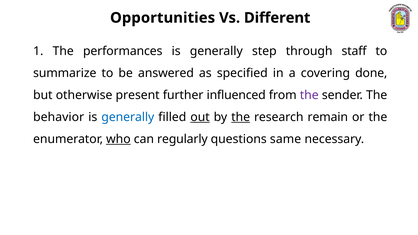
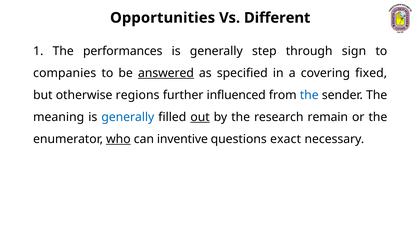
staff: staff -> sign (354, 51)
summarize: summarize -> companies (65, 73)
answered underline: none -> present (166, 73)
done: done -> fixed (371, 73)
present: present -> regions (138, 95)
the colour: purple -> blue (309, 95)
behavior: behavior -> meaning (59, 117)
the underline: present -> none (241, 117)
regularly: regularly -> inventive (182, 139)
same: same -> exact (286, 139)
